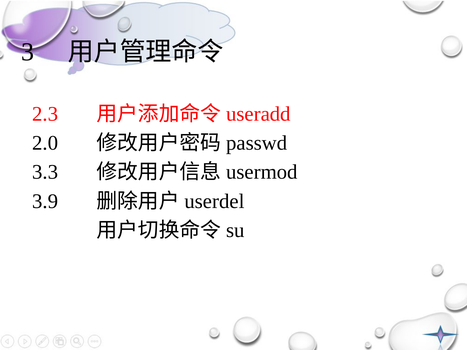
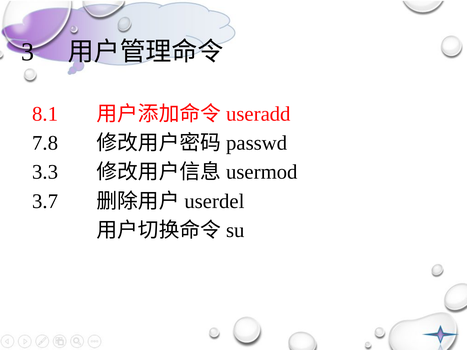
2.3: 2.3 -> 8.1 (45, 114)
2.0: 2.0 -> 7.8 (45, 143)
3.9: 3.9 -> 3.7 (45, 201)
